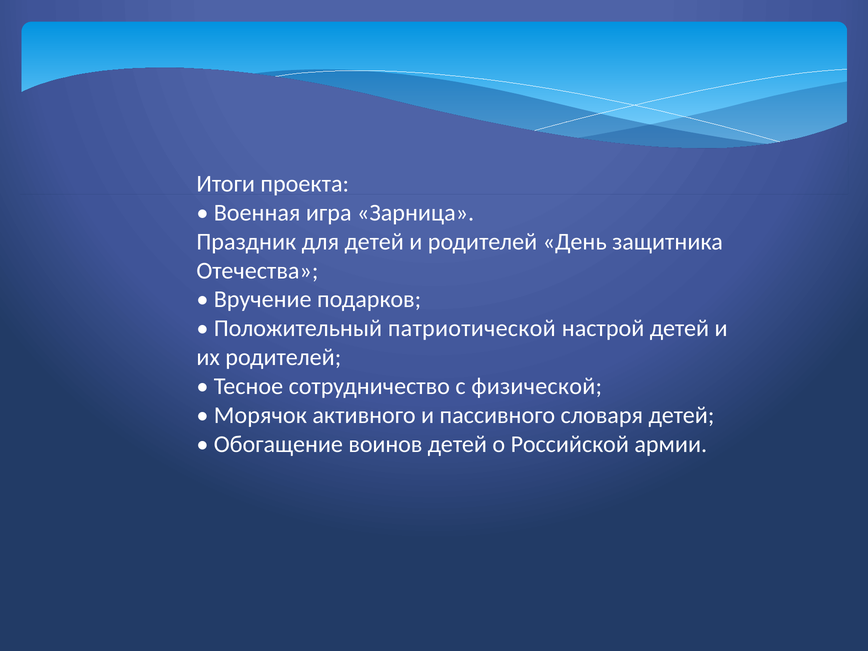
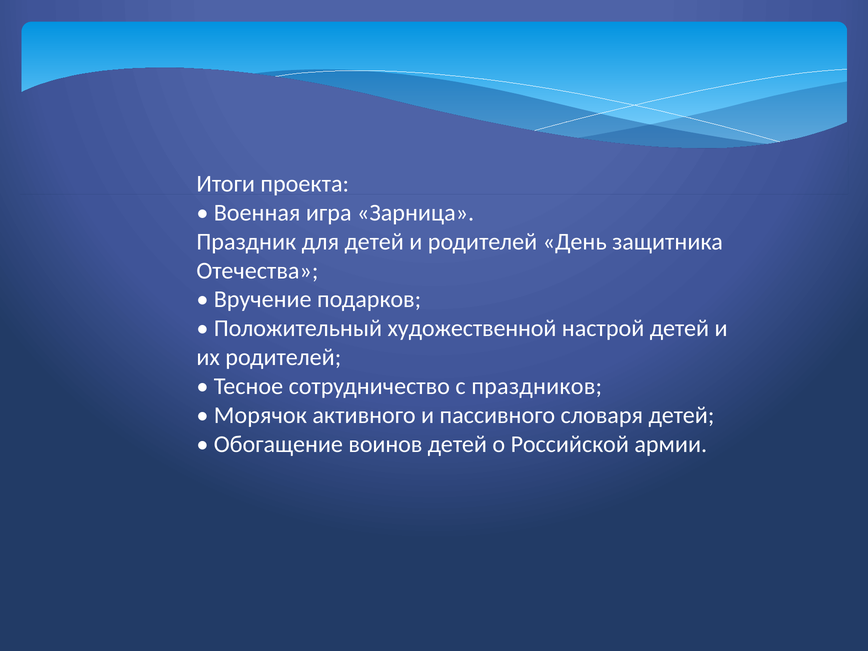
патриотической: патриотической -> художественной (472, 328)
физической: физической -> праздников (537, 386)
